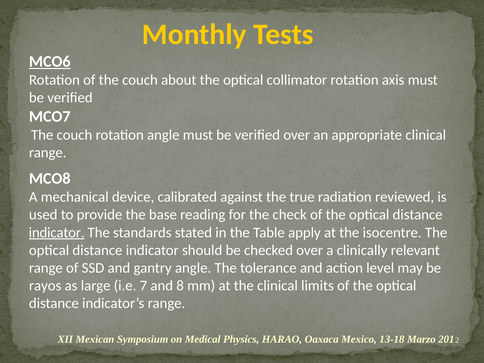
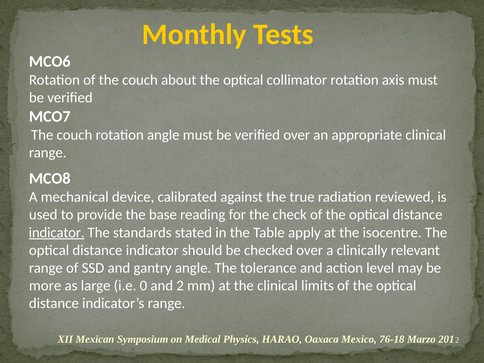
MCO6 underline: present -> none (50, 62)
rayos: rayos -> more (45, 286)
7: 7 -> 0 (143, 286)
and 8: 8 -> 2 (180, 286)
13-18: 13-18 -> 76-18 (392, 339)
